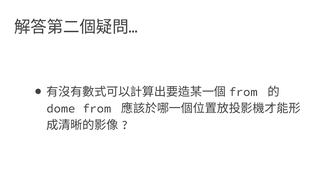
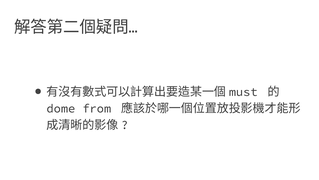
from: from -> must (243, 92)
